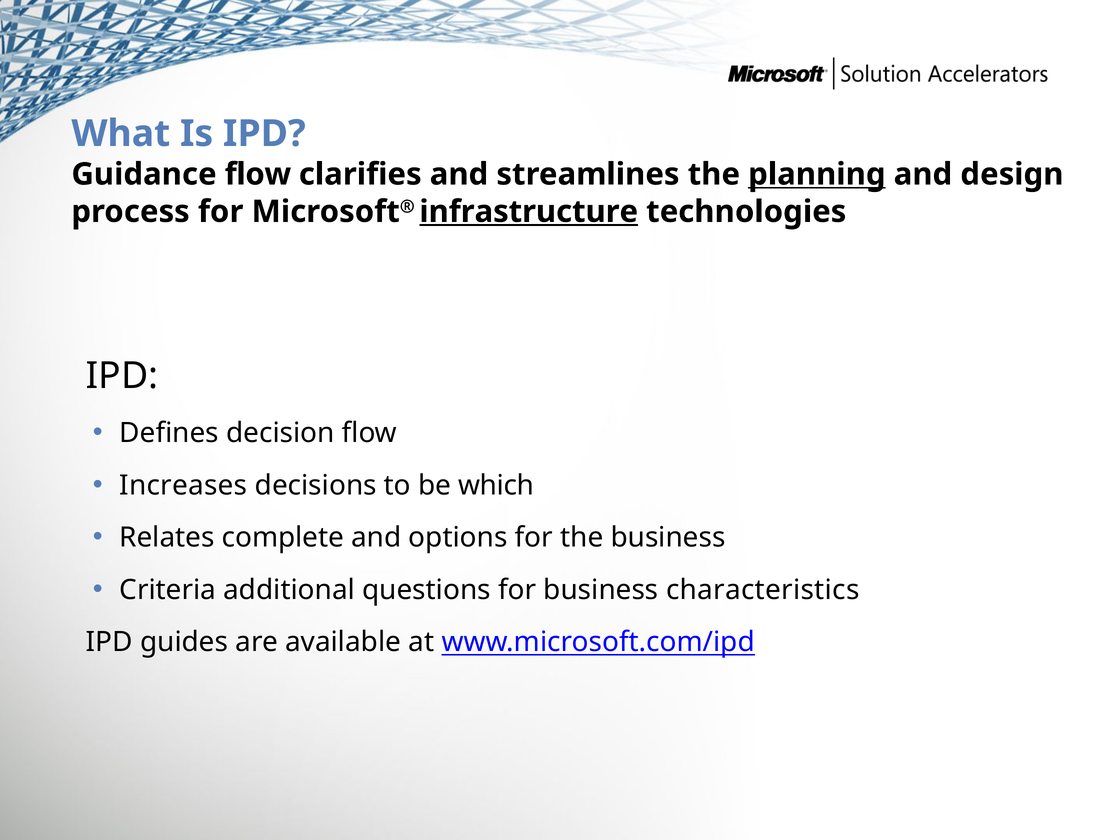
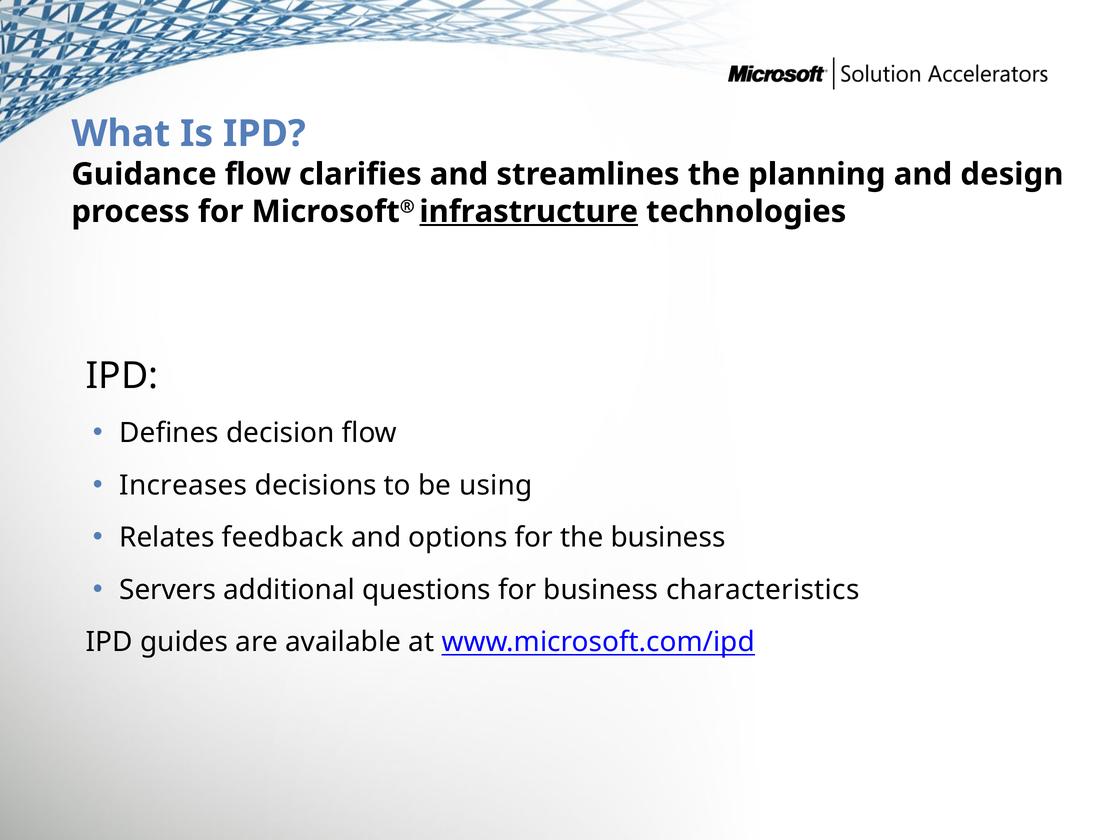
planning underline: present -> none (817, 174)
which: which -> using (496, 485)
complete: complete -> feedback (283, 538)
Criteria: Criteria -> Servers (168, 590)
